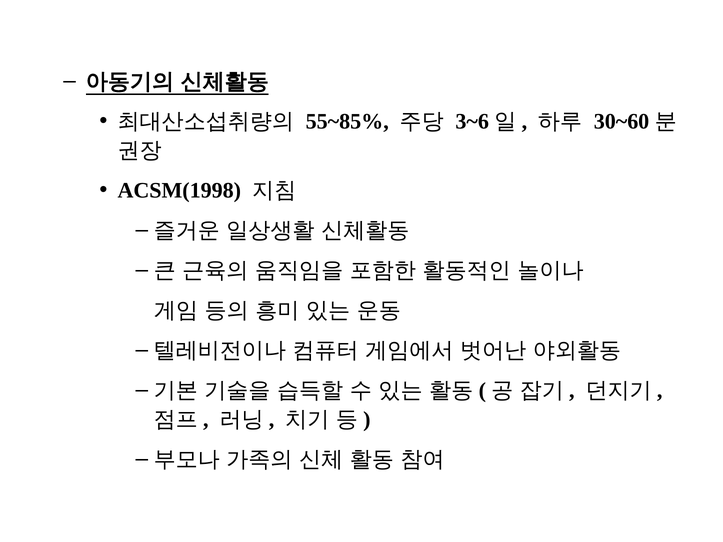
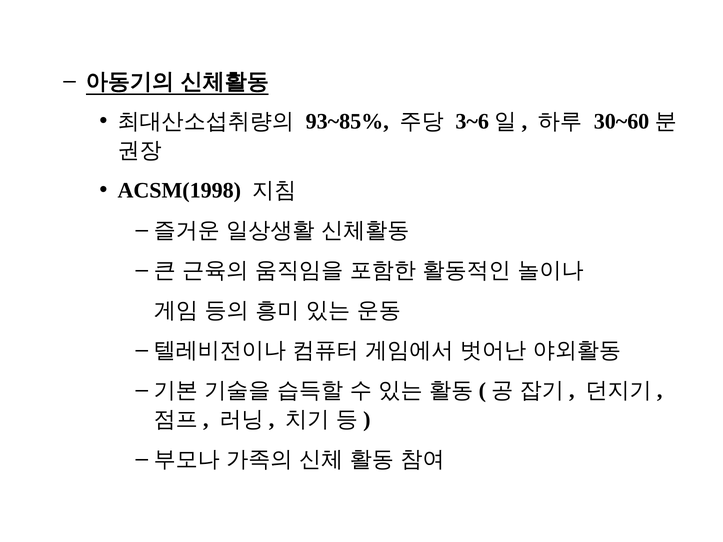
55~85%: 55~85% -> 93~85% (347, 122)
